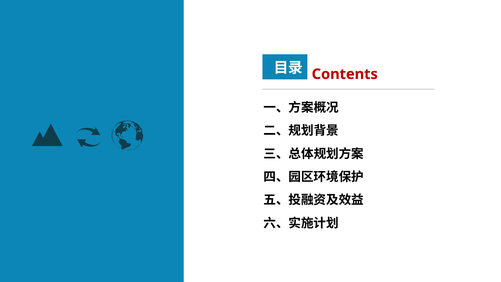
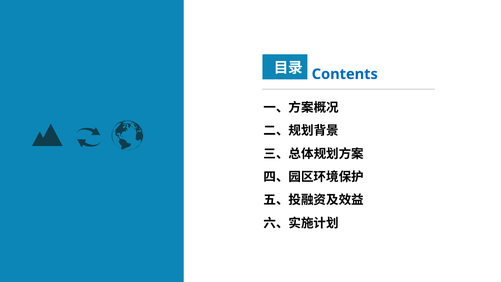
Contents colour: red -> blue (345, 74)
